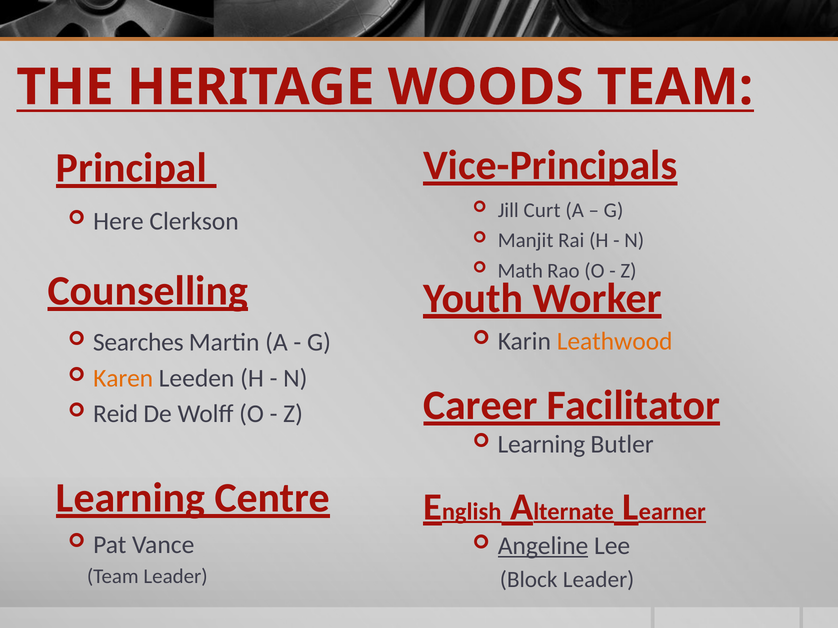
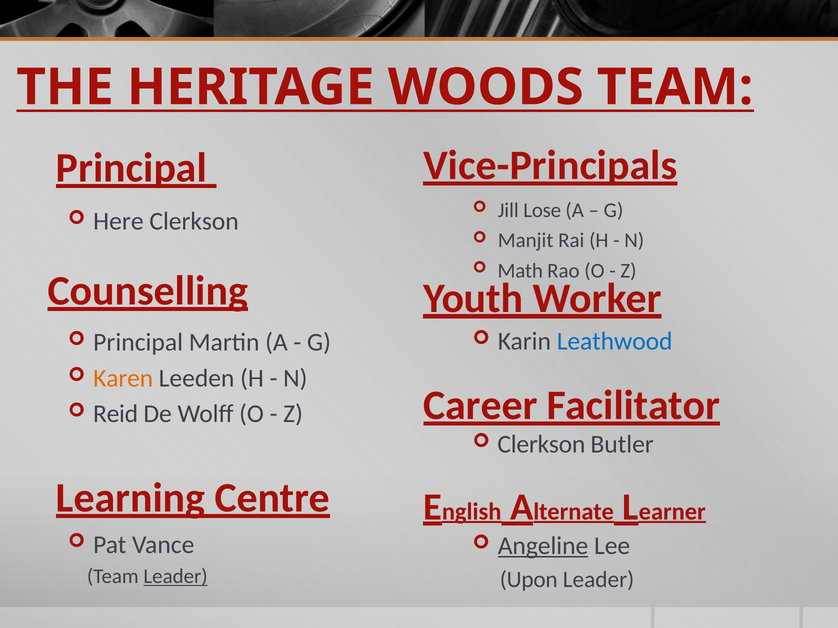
Curt: Curt -> Lose (542, 210)
Leathwood colour: orange -> blue (615, 342)
Searches: Searches -> Principal (138, 343)
Learning: Learning -> Clerkson (541, 445)
Leader underline: none -> present (176, 577)
Block: Block -> Upon (529, 580)
